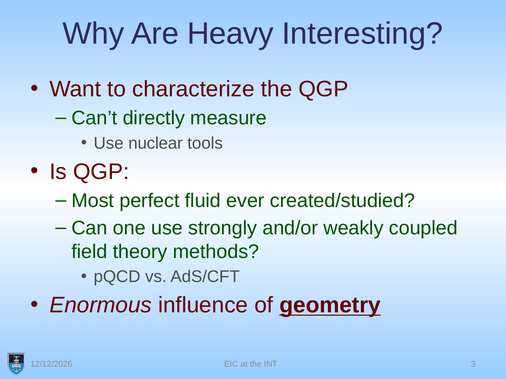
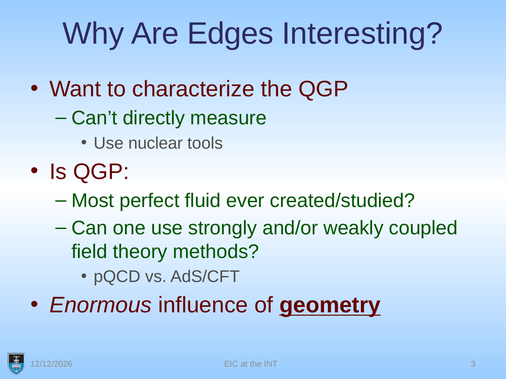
Heavy: Heavy -> Edges (230, 34)
